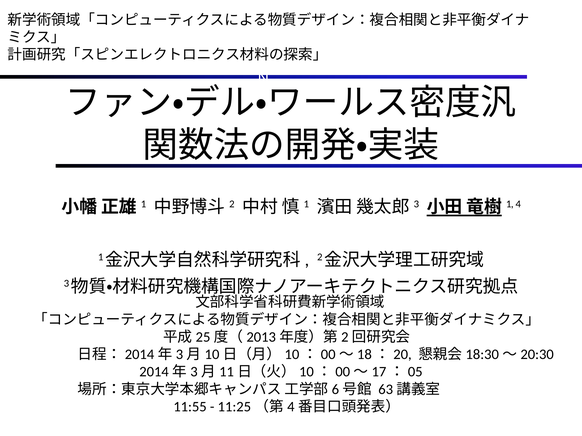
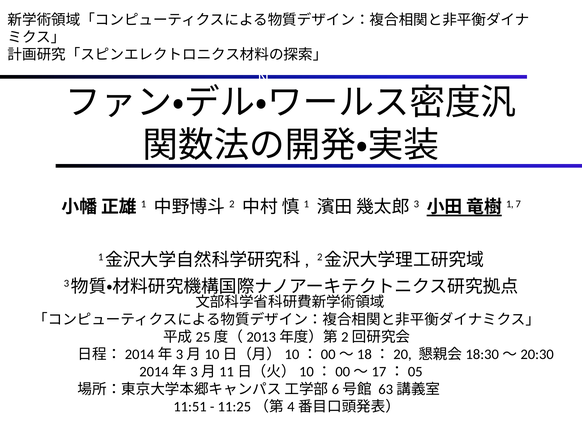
4: 4 -> 7 (518, 204)
11:55: 11:55 -> 11:51 (190, 407)
